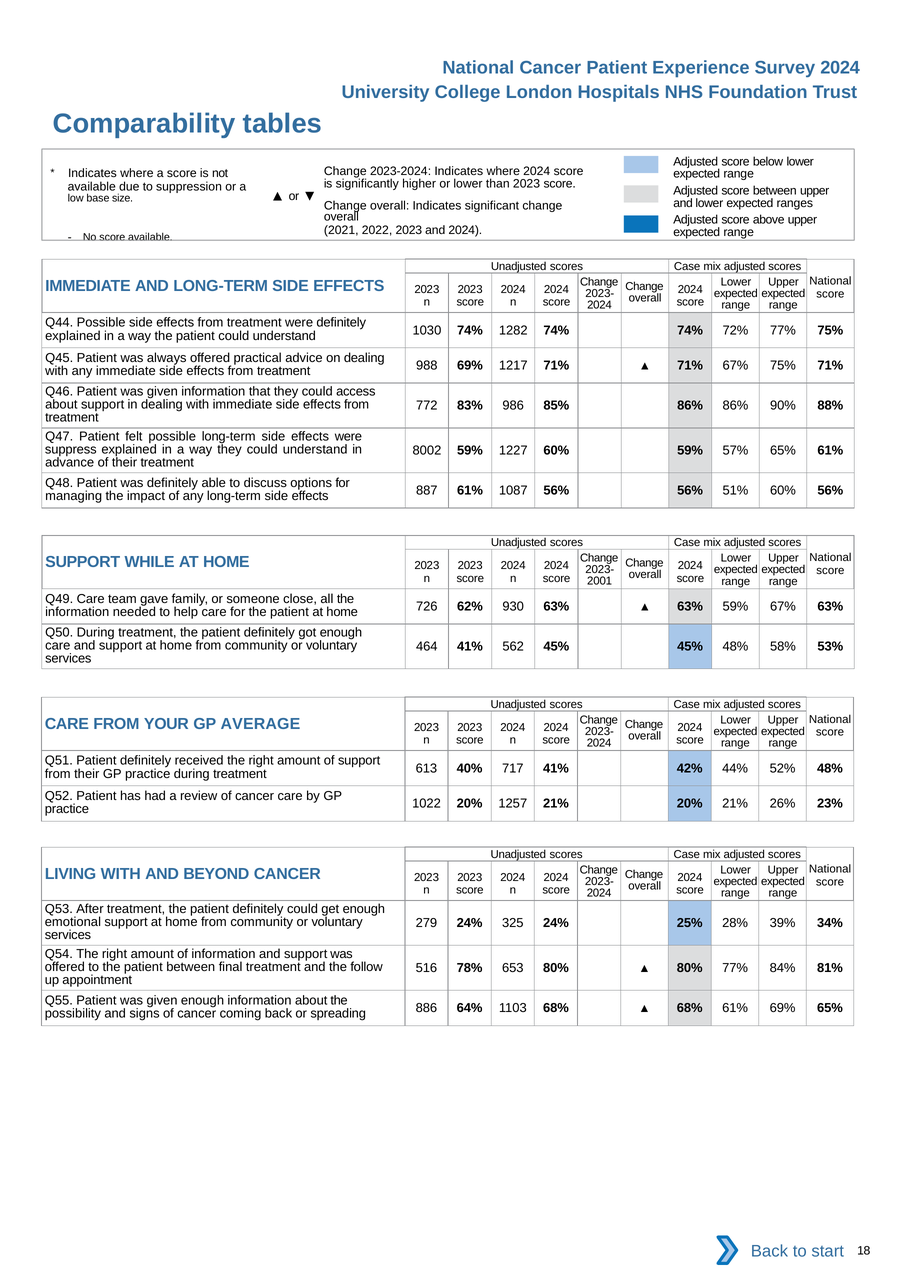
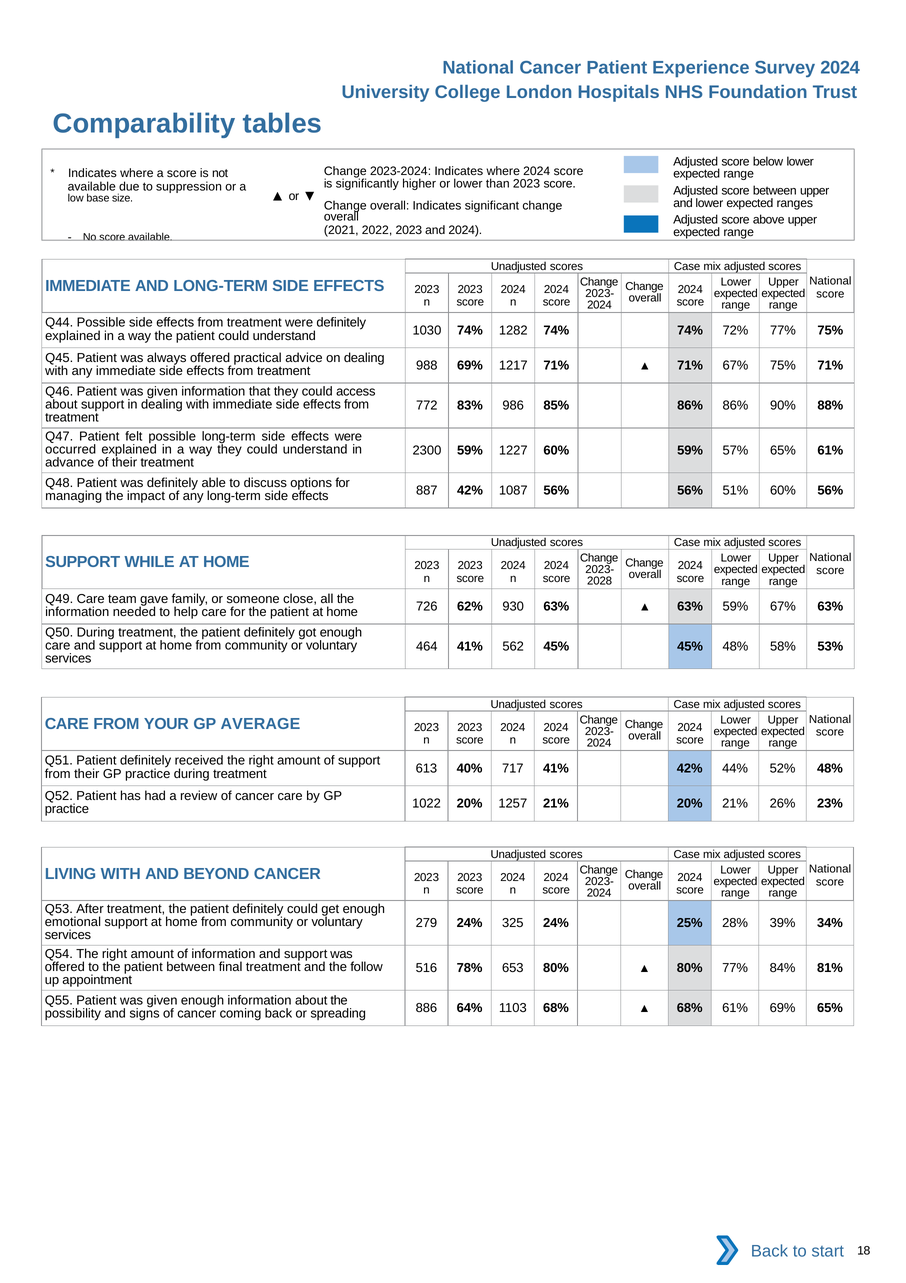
suppress: suppress -> occurred (71, 449)
8002: 8002 -> 2300 (427, 450)
887 61%: 61% -> 42% (470, 490)
2001: 2001 -> 2028 (600, 581)
